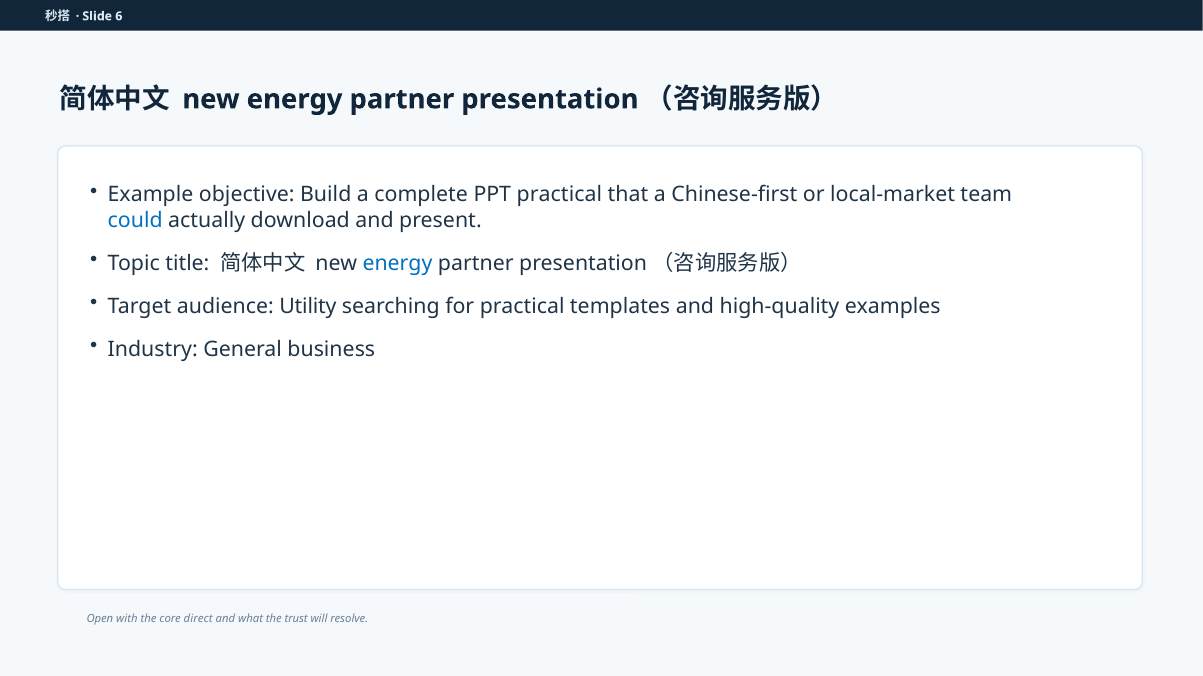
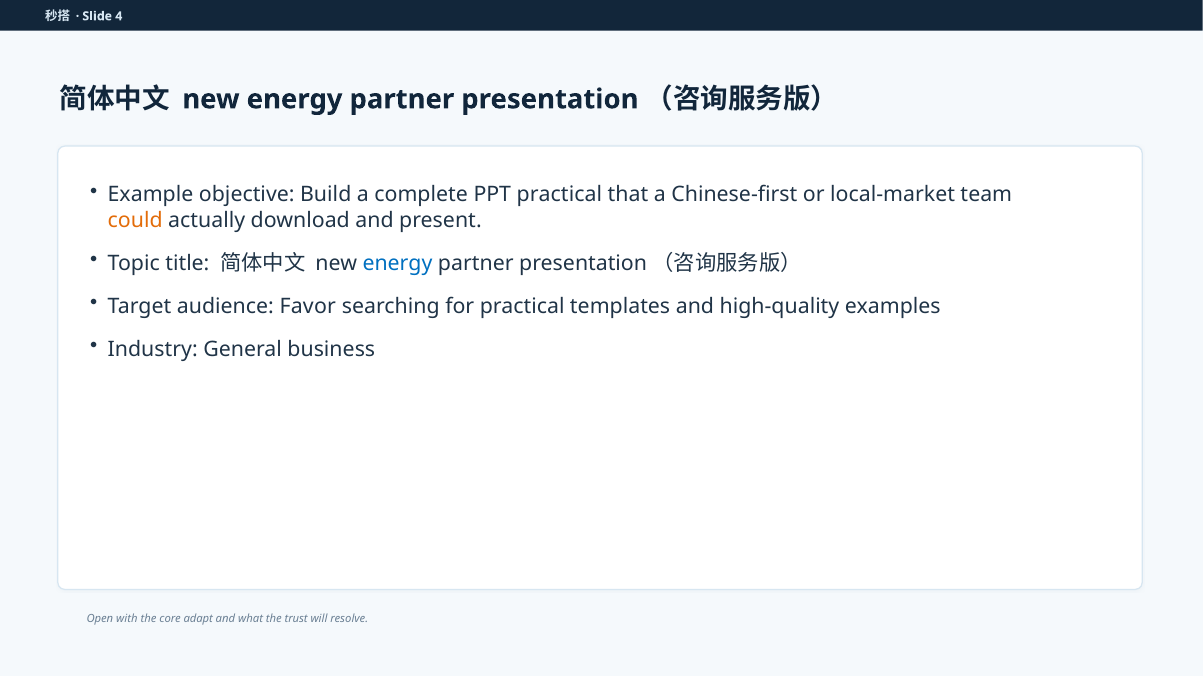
6: 6 -> 4 (119, 16)
could colour: blue -> orange (135, 220)
Utility: Utility -> Favor (308, 307)
direct: direct -> adapt (198, 620)
